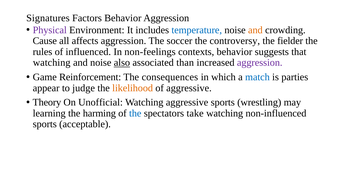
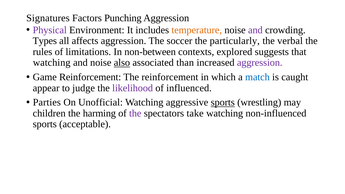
Factors Behavior: Behavior -> Punching (123, 18)
temperature colour: blue -> orange (197, 30)
and colour: orange -> purple (255, 30)
Cause: Cause -> Types (45, 41)
controversy: controversy -> particularly (235, 41)
fielder: fielder -> verbal (290, 41)
influenced: influenced -> limitations (88, 52)
non-feelings: non-feelings -> non-between (150, 52)
contexts behavior: behavior -> explored (234, 52)
The consequences: consequences -> reinforcement (170, 77)
parties: parties -> caught (295, 77)
likelihood colour: orange -> purple (133, 88)
of aggressive: aggressive -> influenced (189, 88)
Theory: Theory -> Parties (47, 102)
sports underline: none -> present (223, 102)
learning: learning -> children (49, 113)
the colour: blue -> purple (135, 113)
